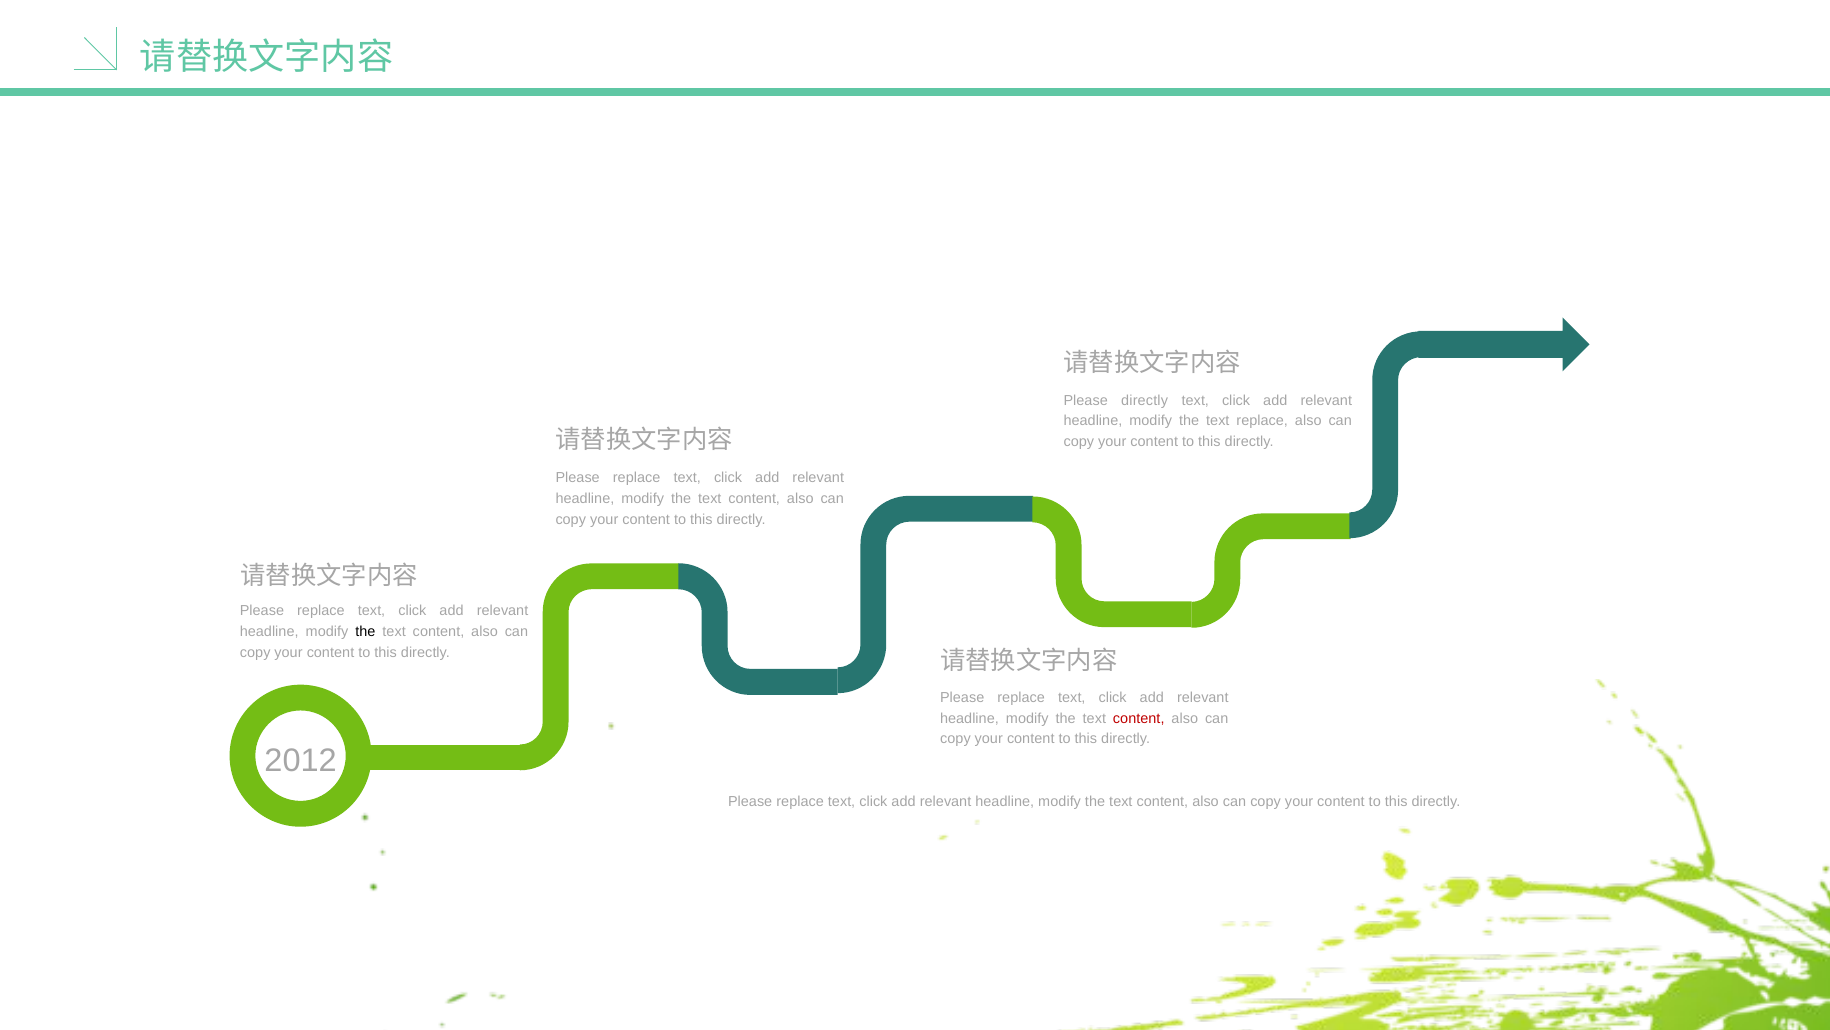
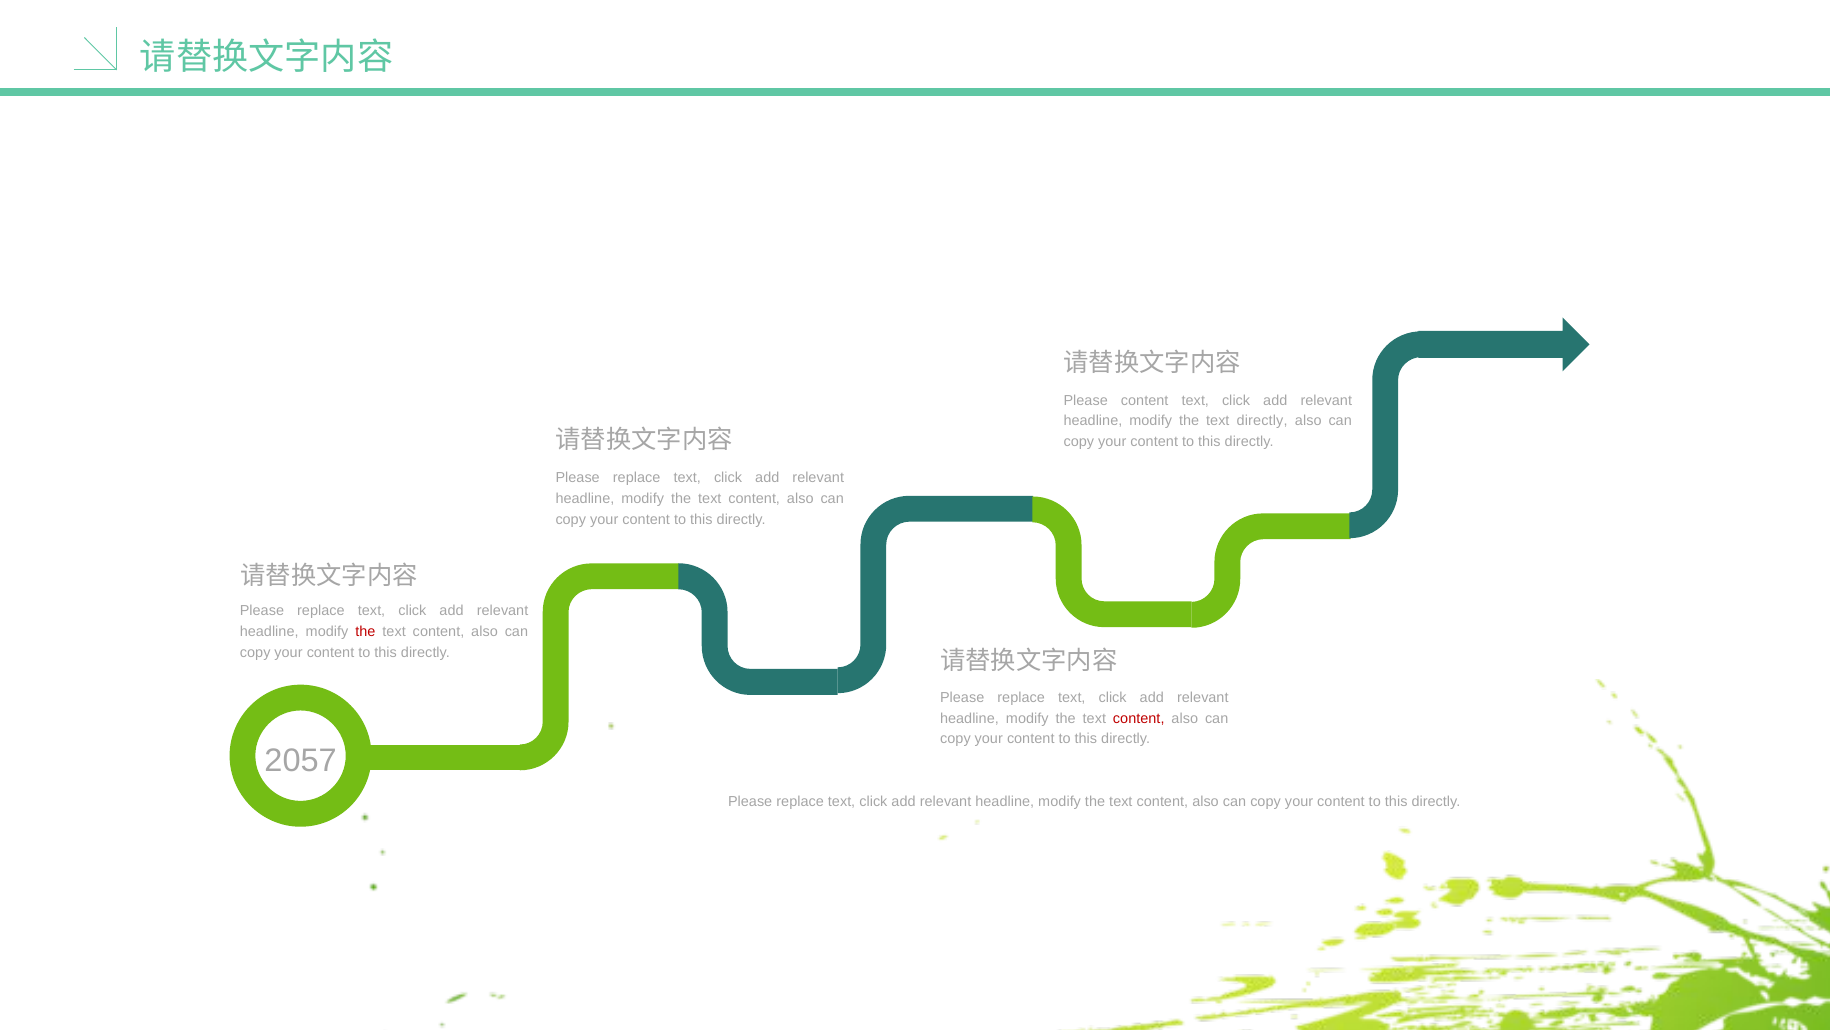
Please directly: directly -> content (1145, 400)
text replace: replace -> directly (1262, 421)
the colour: black -> red (365, 631)
2012: 2012 -> 2057 (301, 760)
